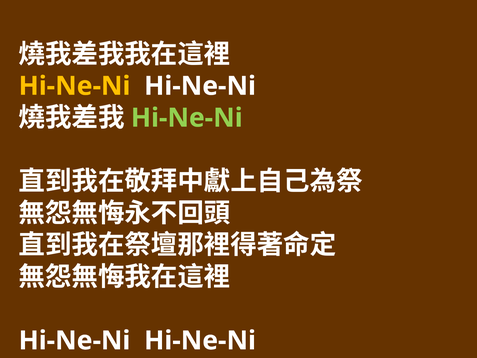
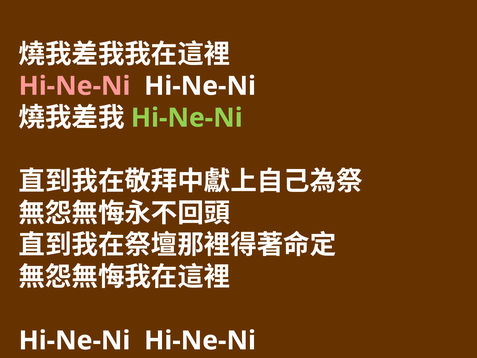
Hi-Ne-Ni colour: yellow -> pink (74, 86)
